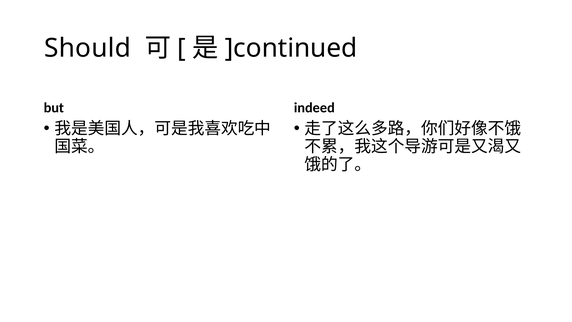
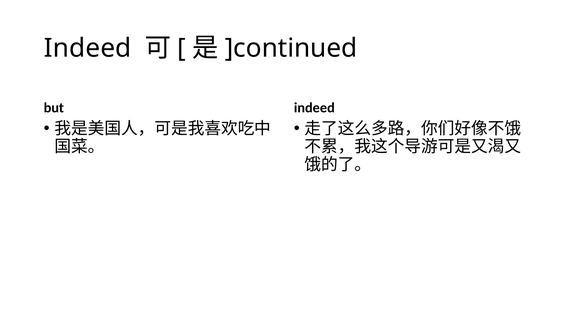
Should: Should -> Indeed (88, 48)
